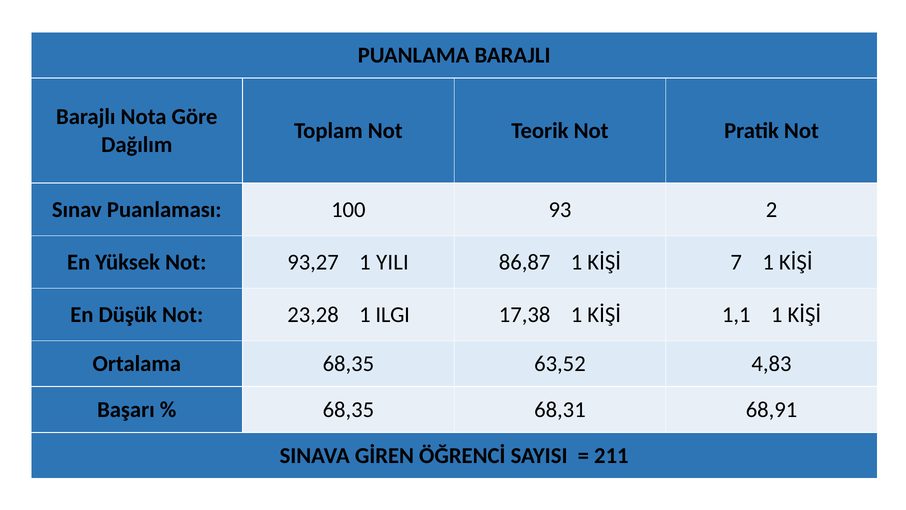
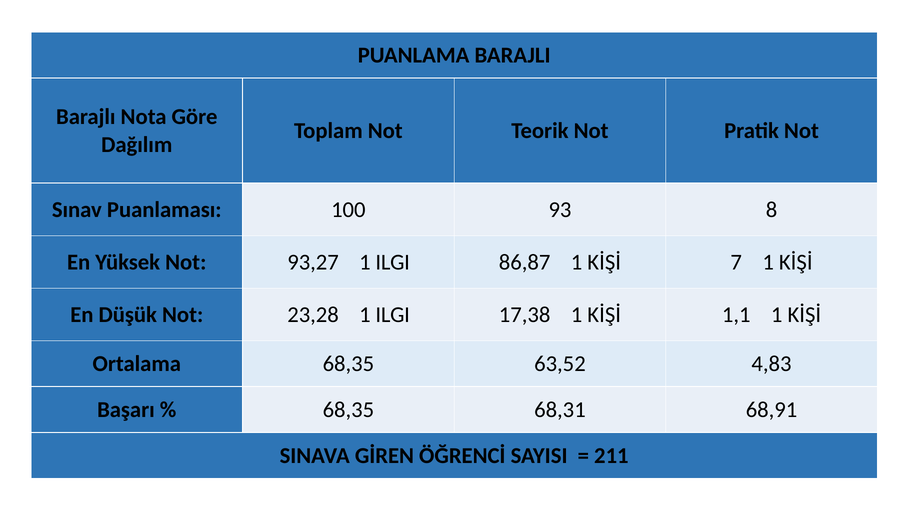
2: 2 -> 8 (772, 209)
93,27 1 YILI: YILI -> ILGI (393, 262)
